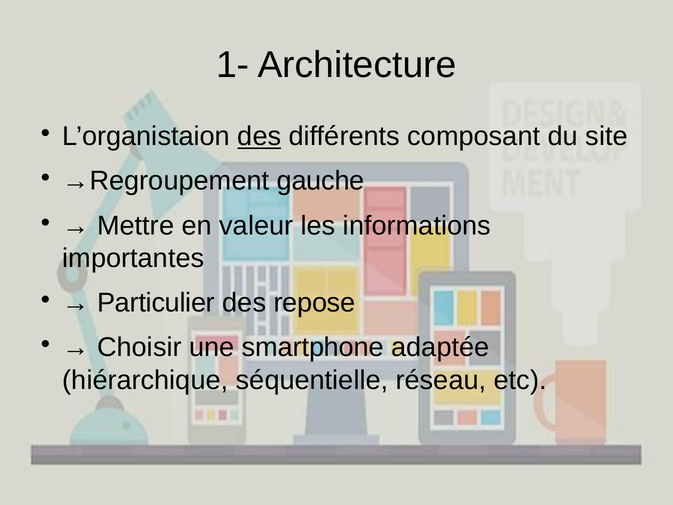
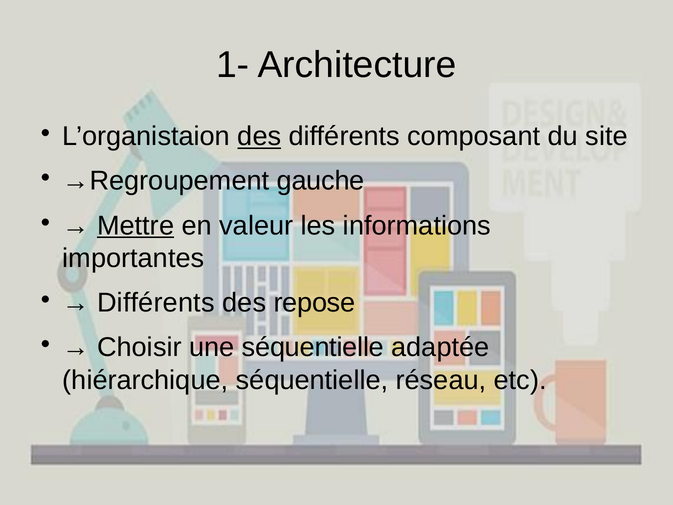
Mettre underline: none -> present (136, 225)
Particulier: Particulier -> Différents (156, 303)
une smartphone: smartphone -> séquentielle (313, 347)
